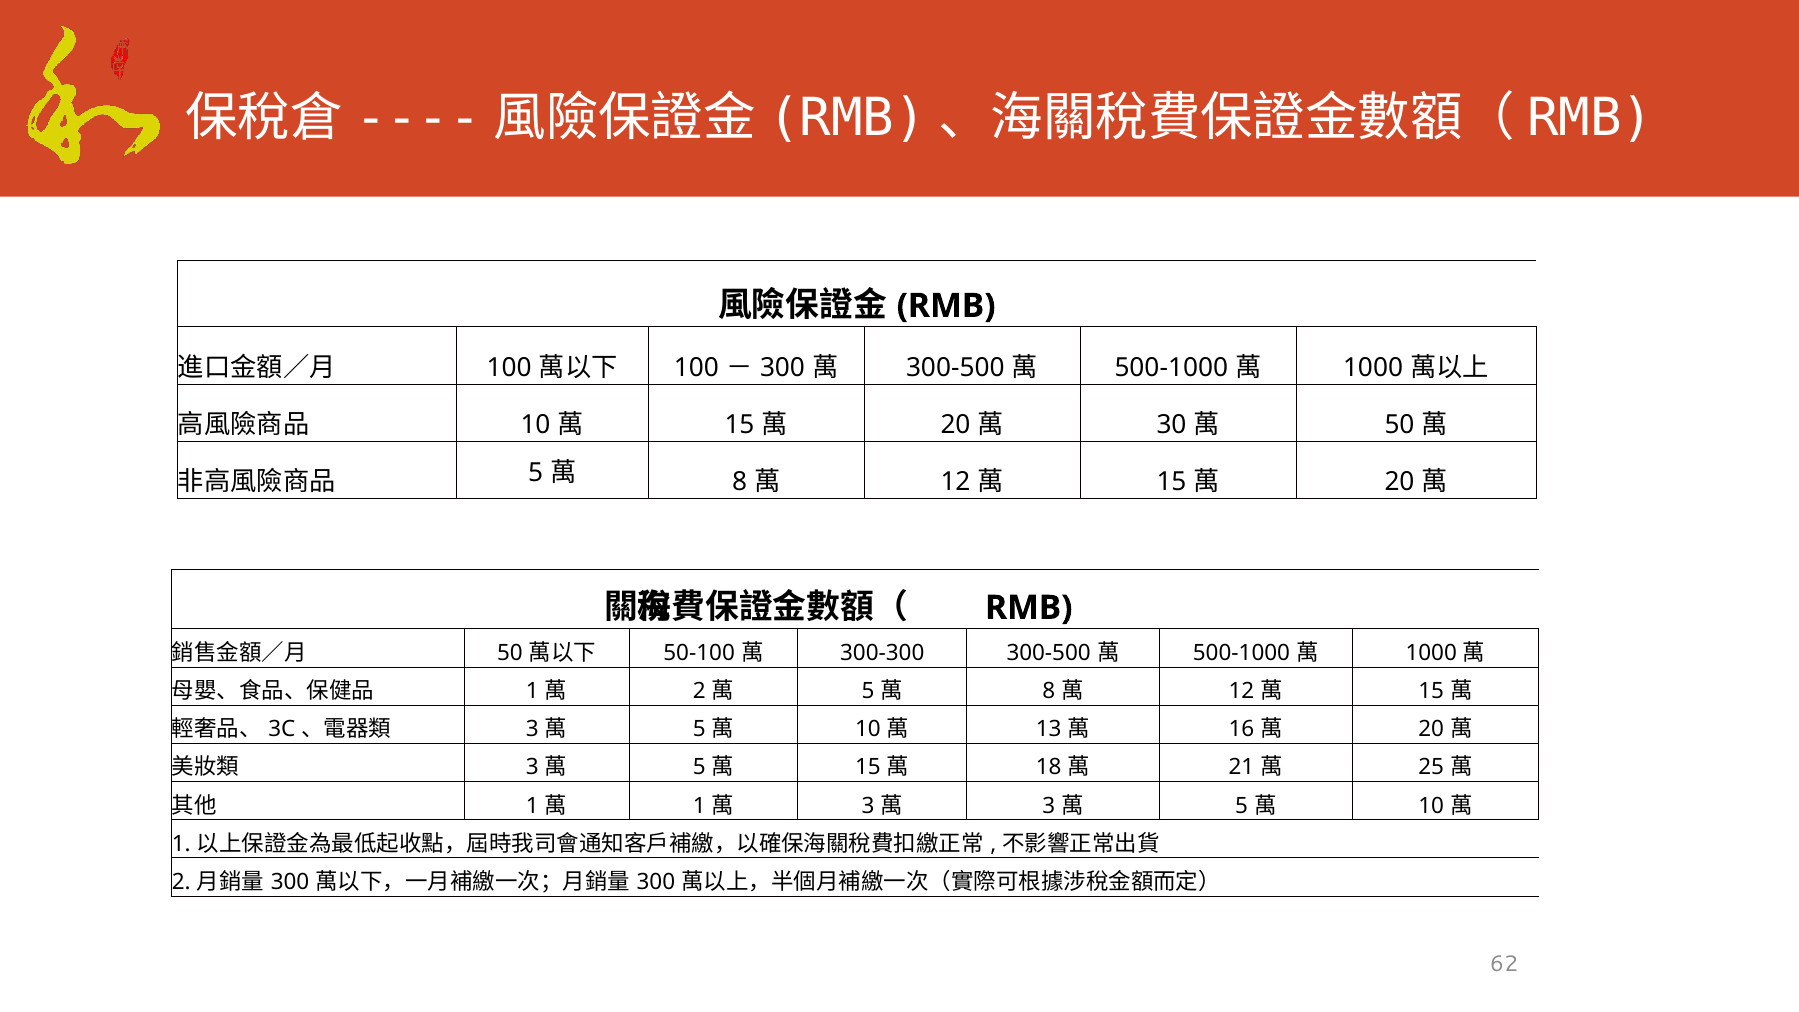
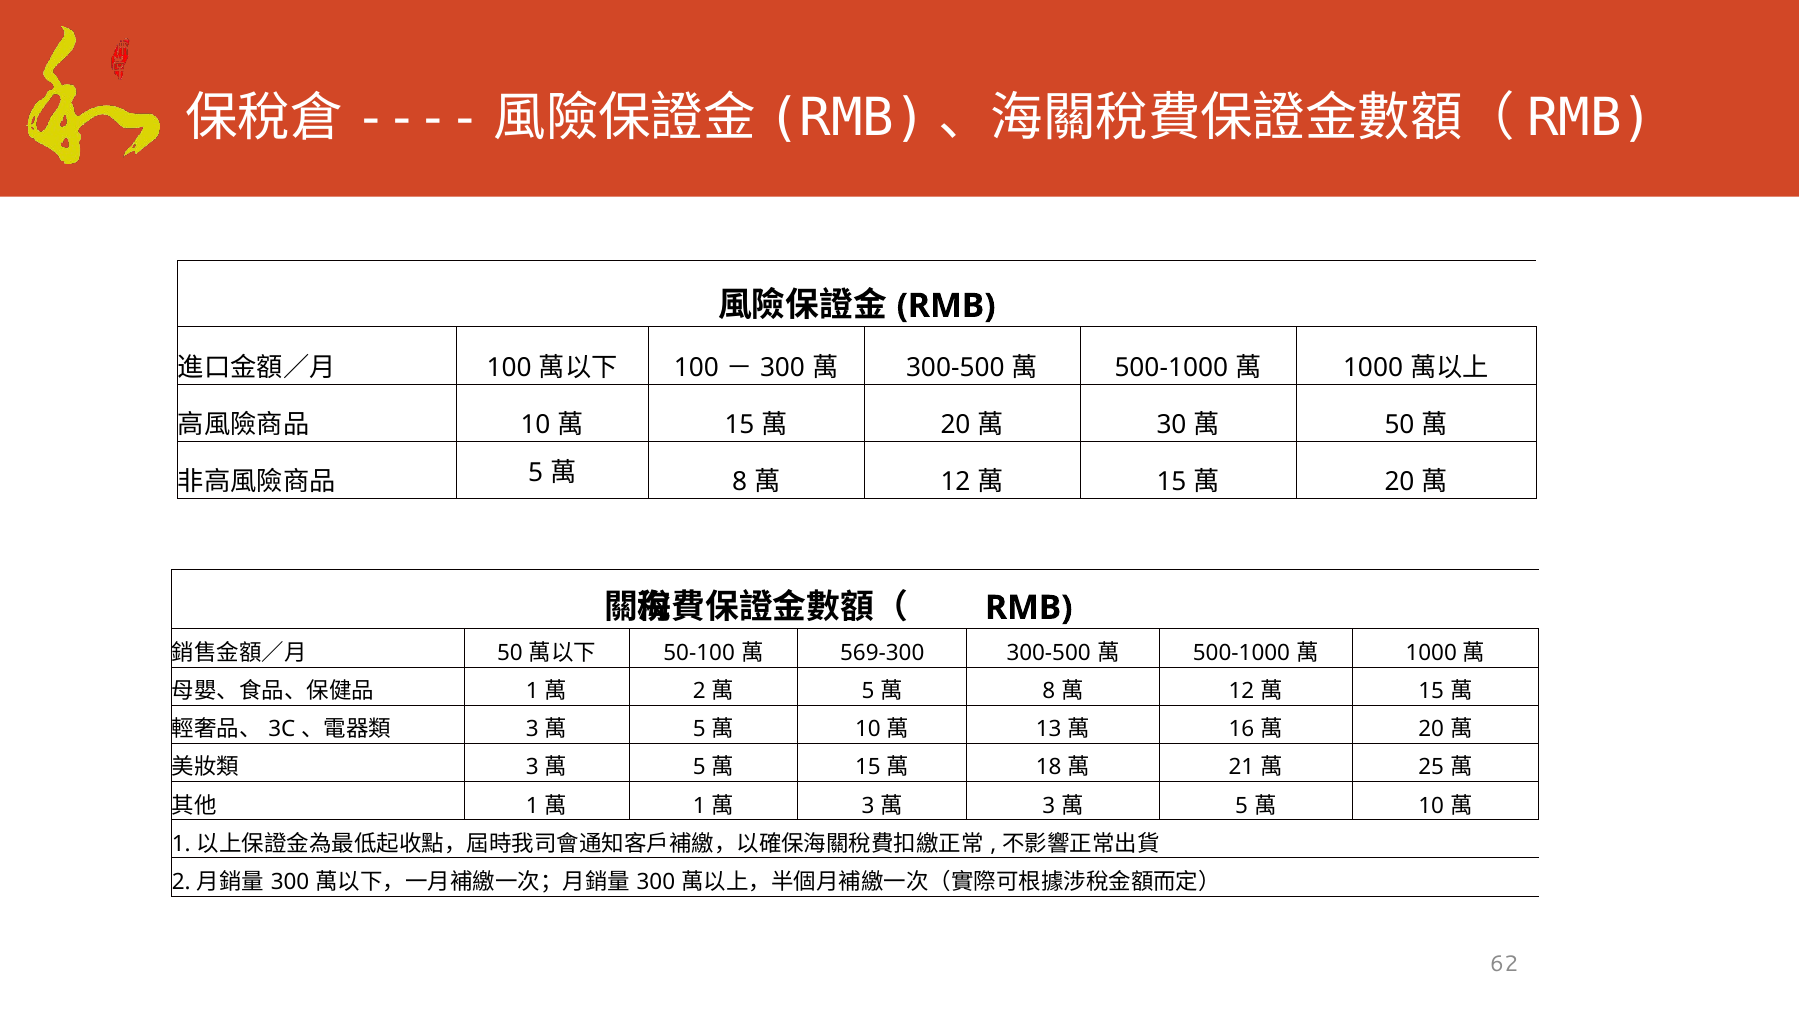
300-300: 300-300 -> 569-300 (882, 653)
